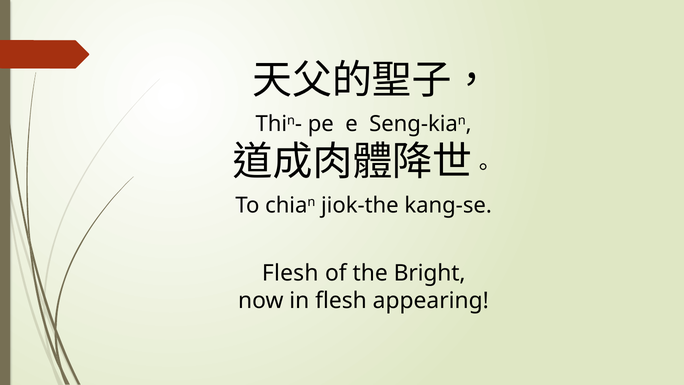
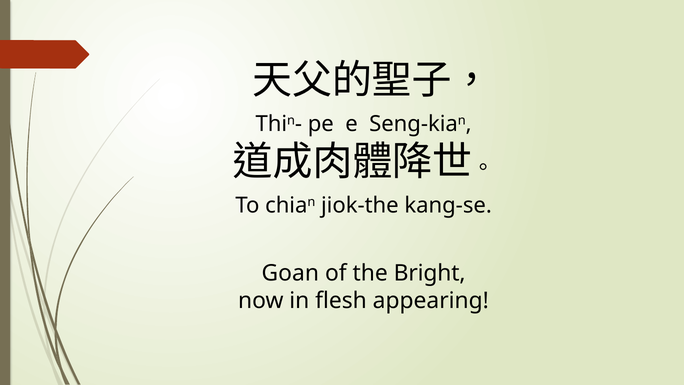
Flesh: Flesh -> Goan (290, 273)
